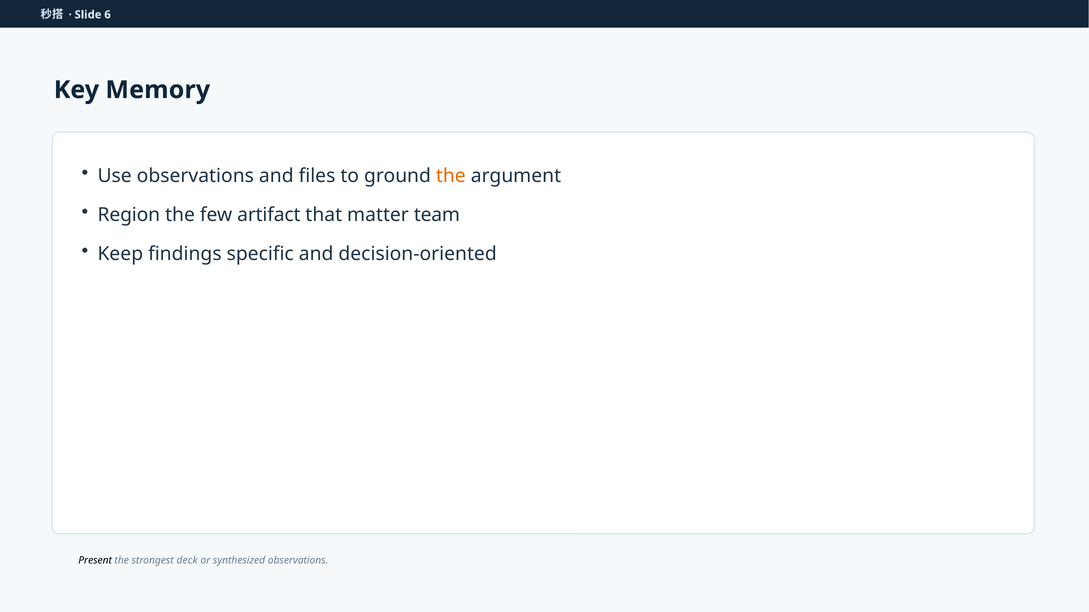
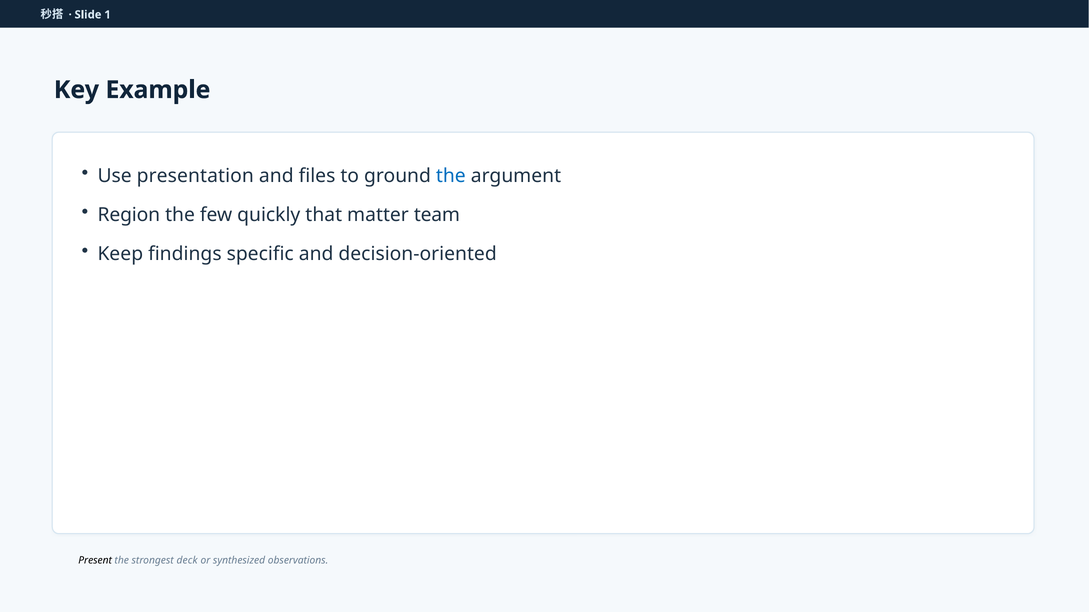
6: 6 -> 1 (108, 15)
Memory: Memory -> Example (158, 90)
Use observations: observations -> presentation (195, 176)
the colour: orange -> blue (451, 176)
artifact: artifact -> quickly (269, 215)
